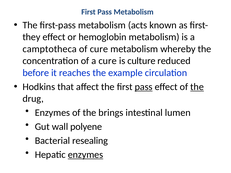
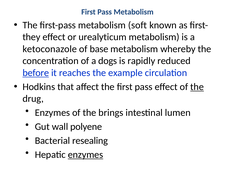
acts: acts -> soft (138, 25)
hemoglobin: hemoglobin -> urealyticum (103, 37)
camptotheca: camptotheca -> ketoconazole (50, 49)
of cure: cure -> base (99, 49)
a cure: cure -> dogs (108, 61)
culture: culture -> rapidly (141, 61)
before underline: none -> present (36, 73)
pass underline: present -> none (144, 87)
